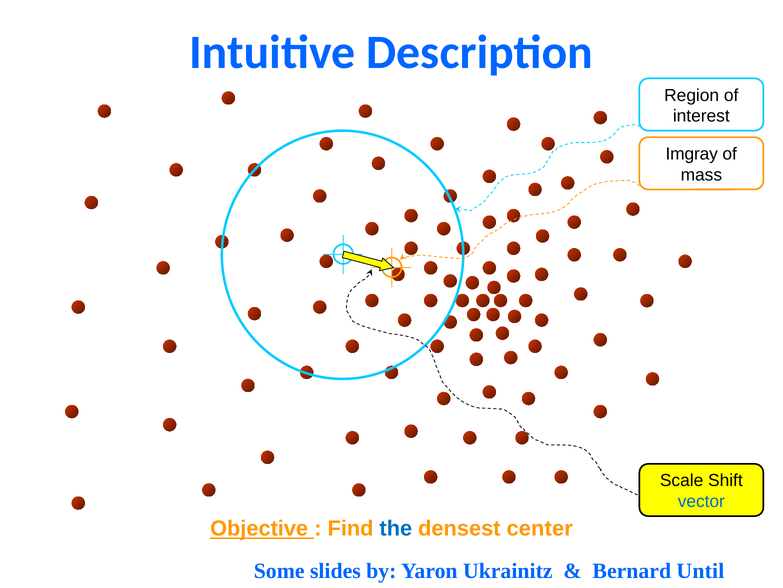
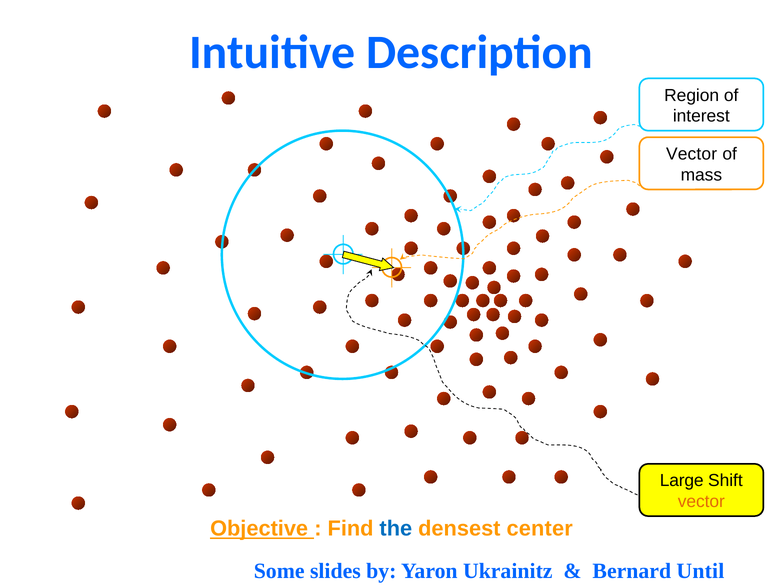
Imgray: Imgray -> Vector (692, 154)
Scale: Scale -> Large (682, 480)
vector colour: blue -> orange (701, 501)
